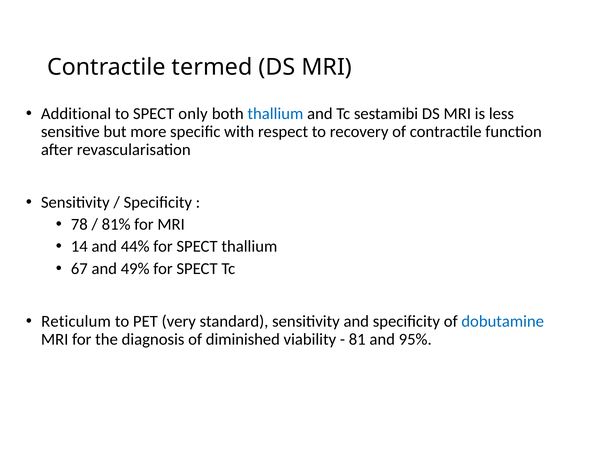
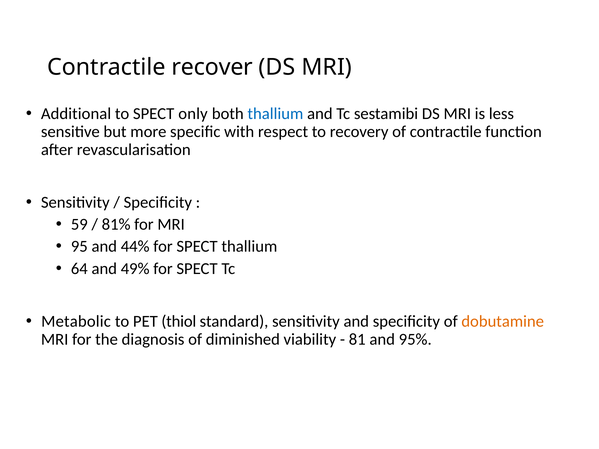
termed: termed -> recover (212, 67)
78: 78 -> 59 (79, 224)
14: 14 -> 95 (79, 247)
67: 67 -> 64 (79, 269)
Reticulum: Reticulum -> Metabolic (76, 321)
very: very -> thiol (179, 321)
dobutamine colour: blue -> orange (503, 321)
